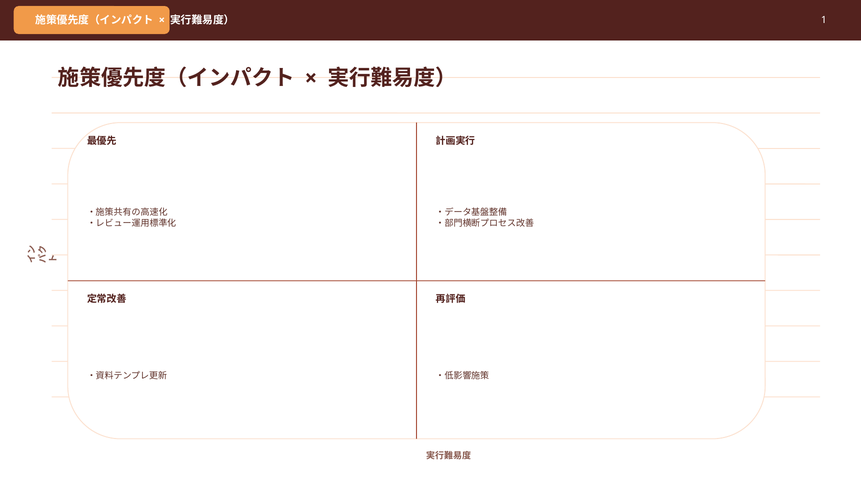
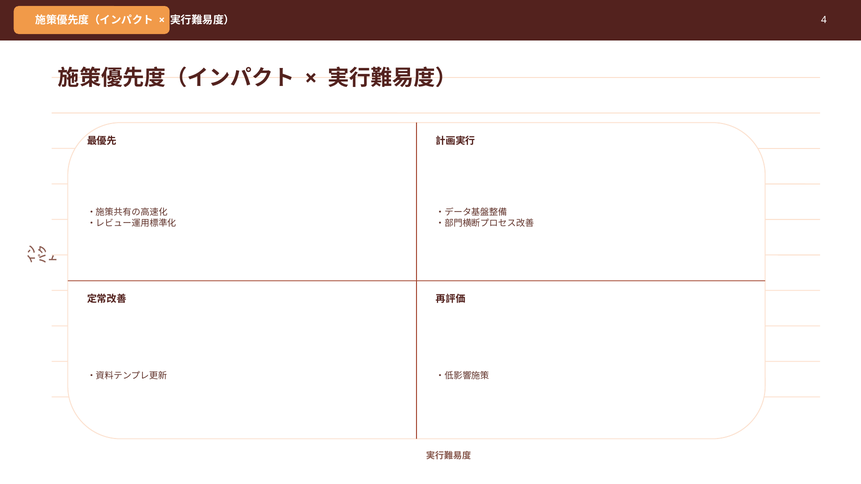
1: 1 -> 4 (824, 20)
